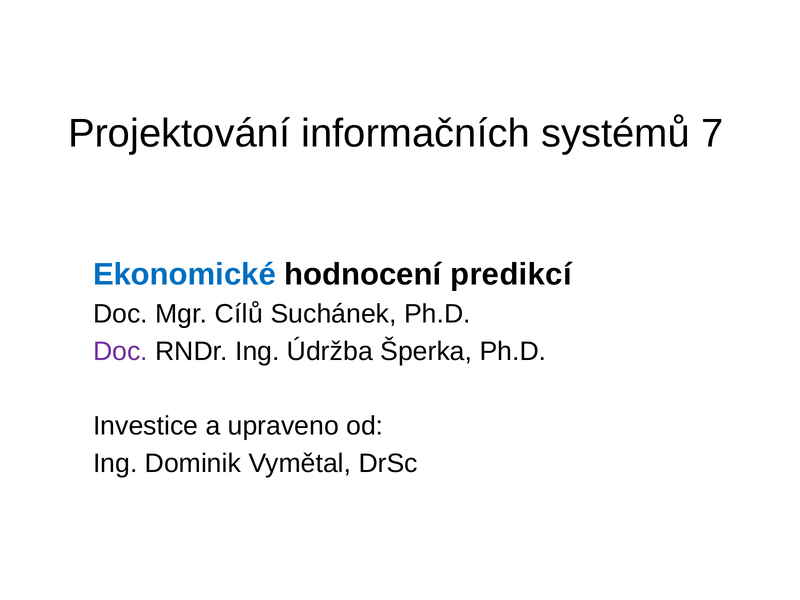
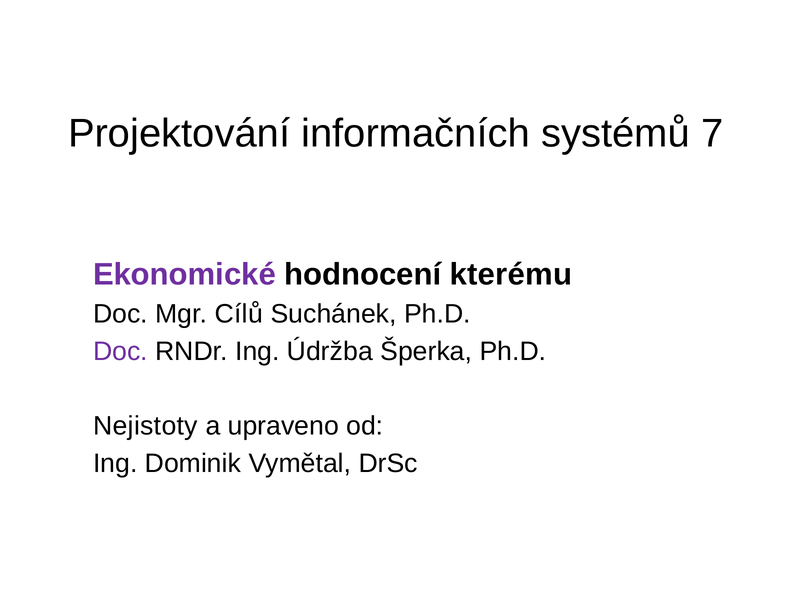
Ekonomické colour: blue -> purple (184, 274)
predikcí: predikcí -> kterému (511, 274)
Investice: Investice -> Nejistoty (145, 426)
